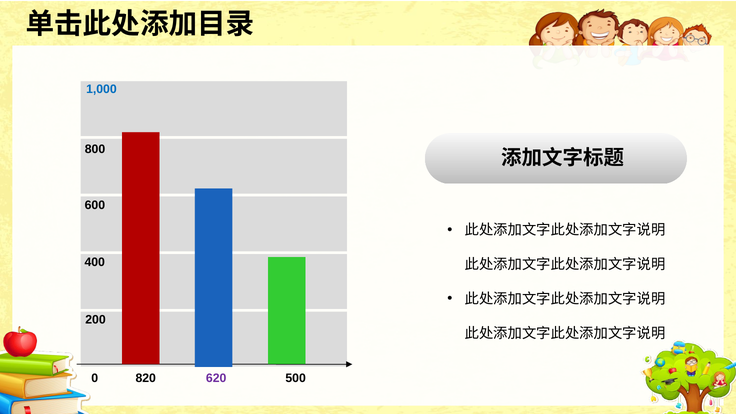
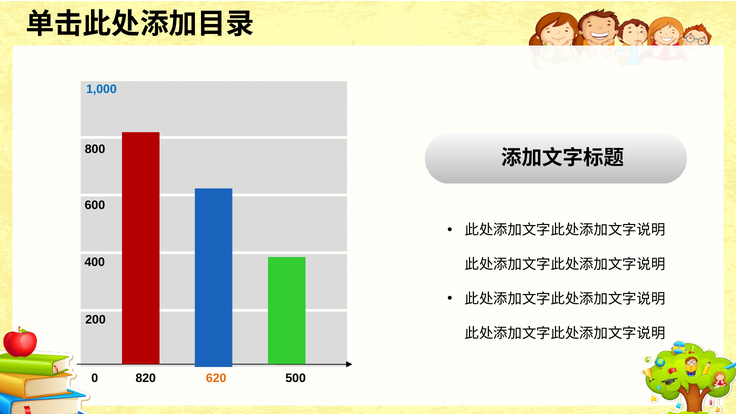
620 colour: purple -> orange (216, 378)
